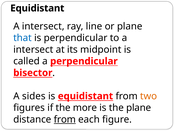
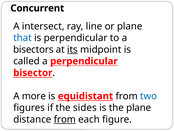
Equidistant: Equidistant -> Concurrent (37, 8)
intersect: intersect -> bisectors (33, 49)
its underline: none -> present (72, 49)
sides: sides -> more (34, 96)
two colour: orange -> blue (149, 96)
more: more -> sides (85, 107)
